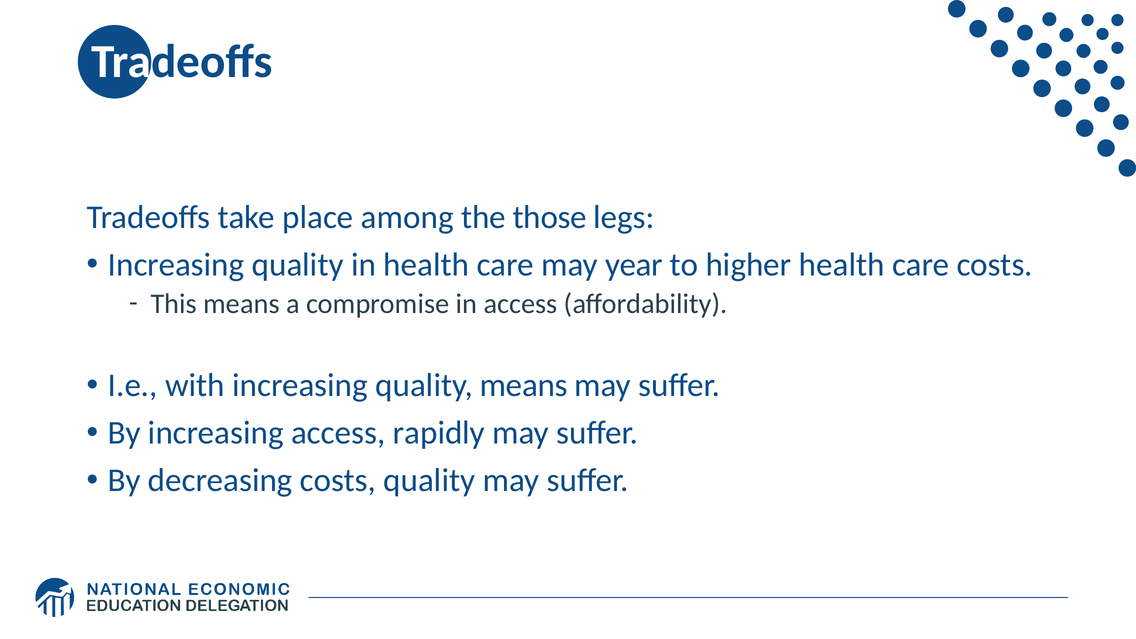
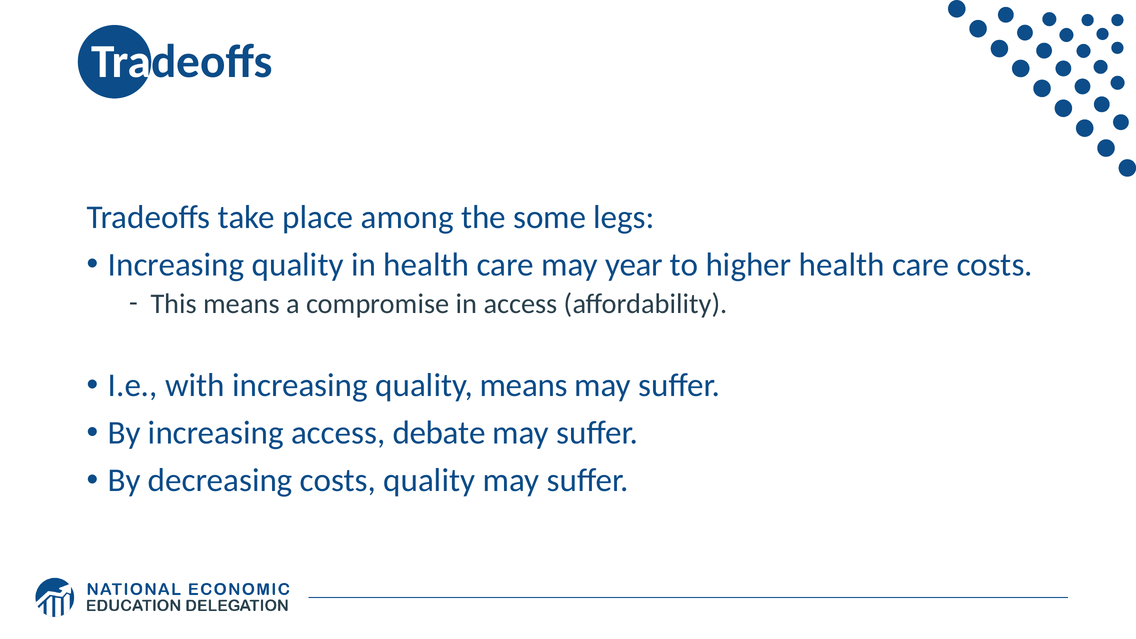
those: those -> some (550, 217)
rapidly: rapidly -> debate (439, 433)
